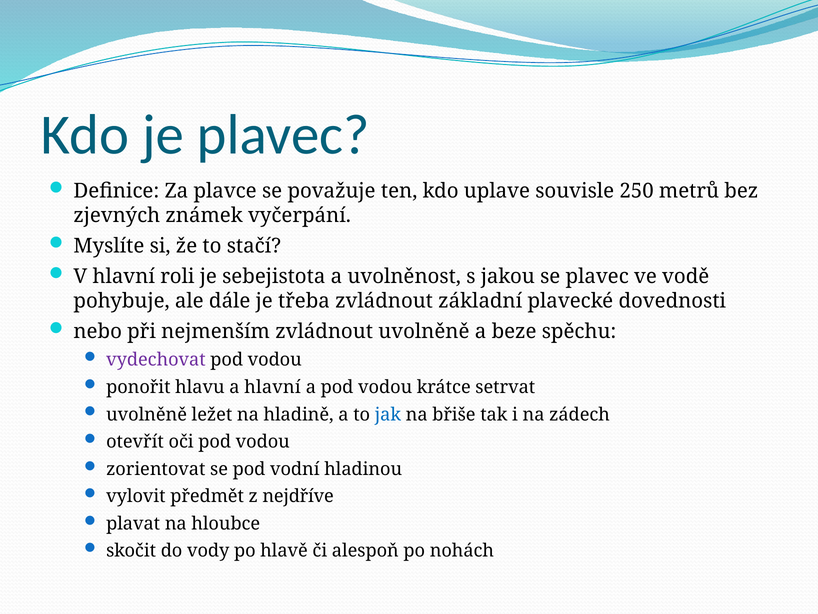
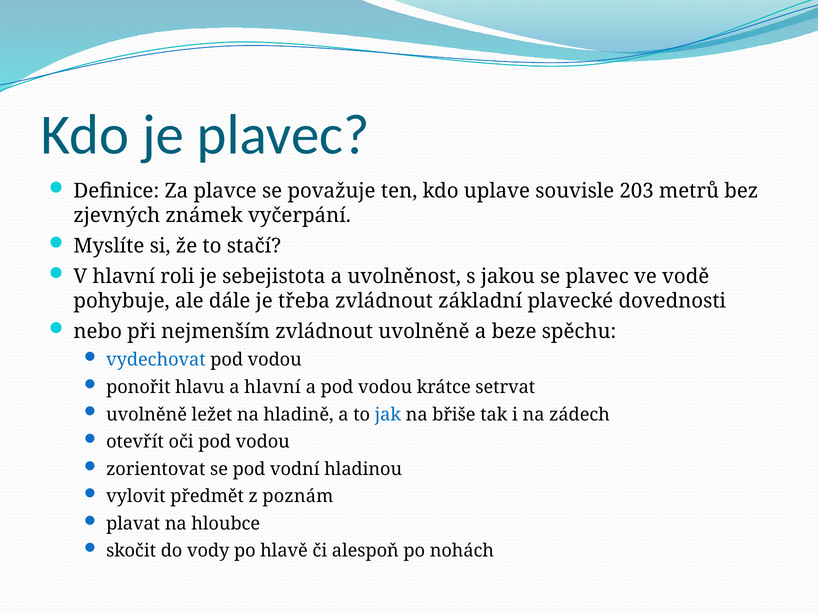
250: 250 -> 203 (637, 191)
vydechovat colour: purple -> blue (156, 360)
nejdříve: nejdříve -> poznám (298, 496)
